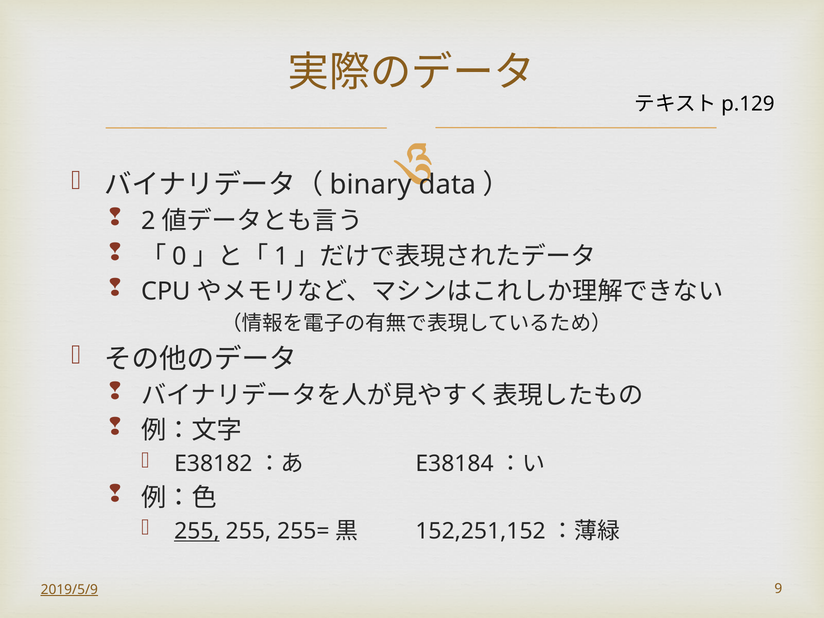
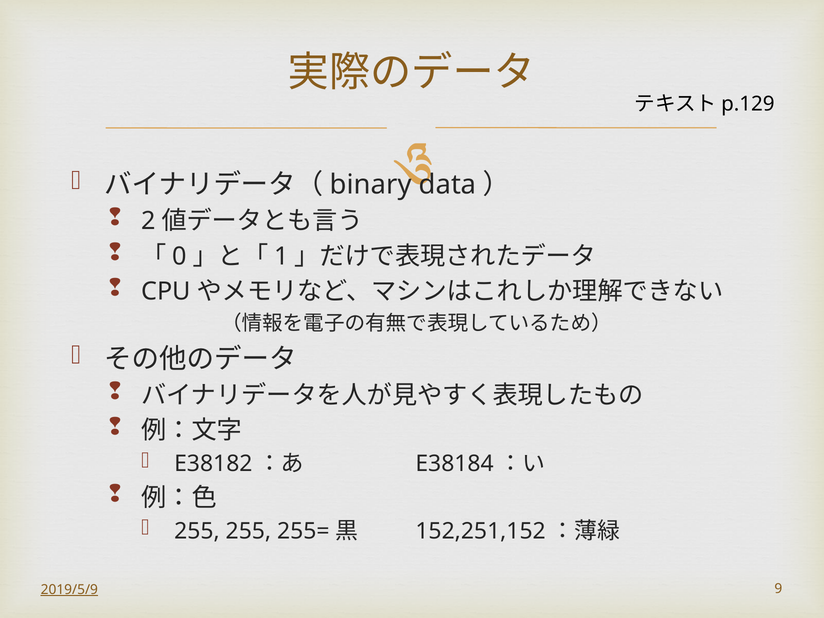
255 underline: present -> none (197, 531)
